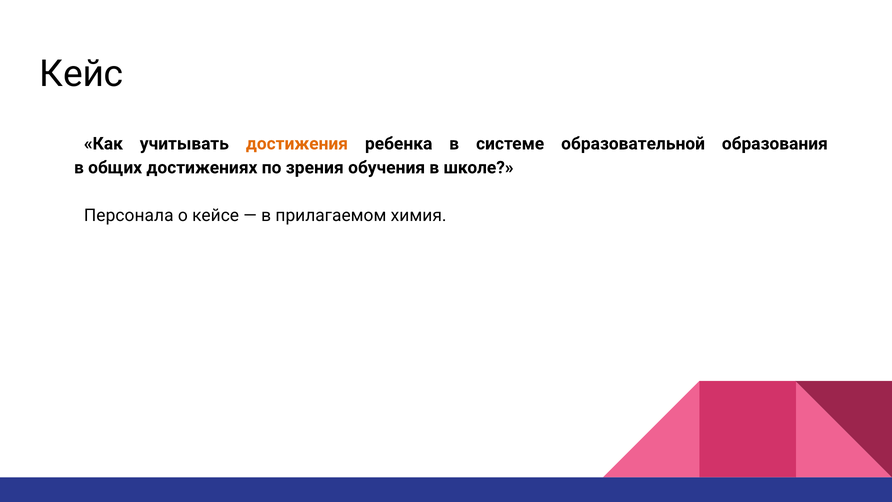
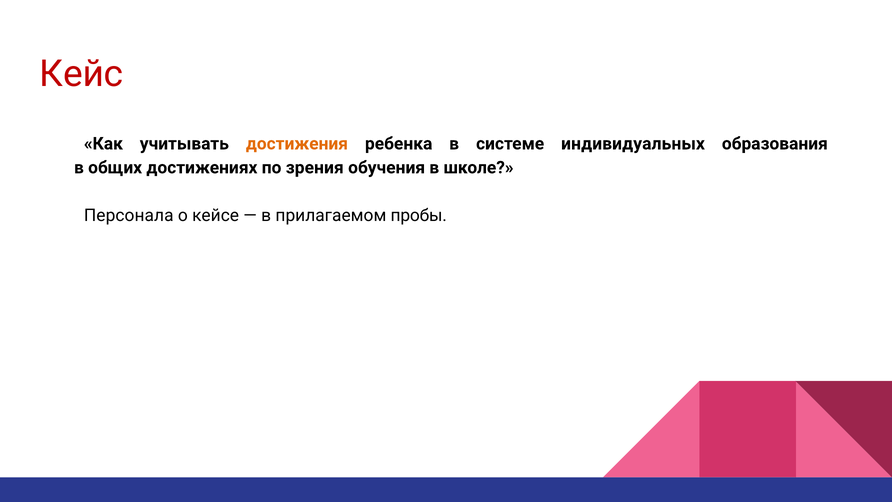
Кейс colour: black -> red (81, 74)
образовательной: образовательной -> индивидуальных (633, 144)
химия: химия -> пробы (419, 215)
